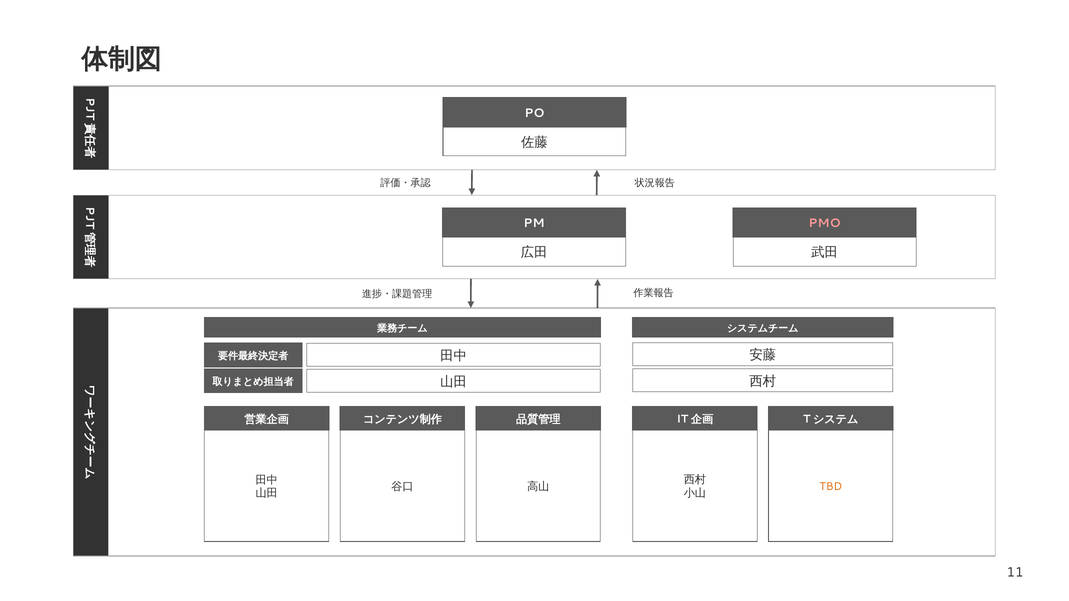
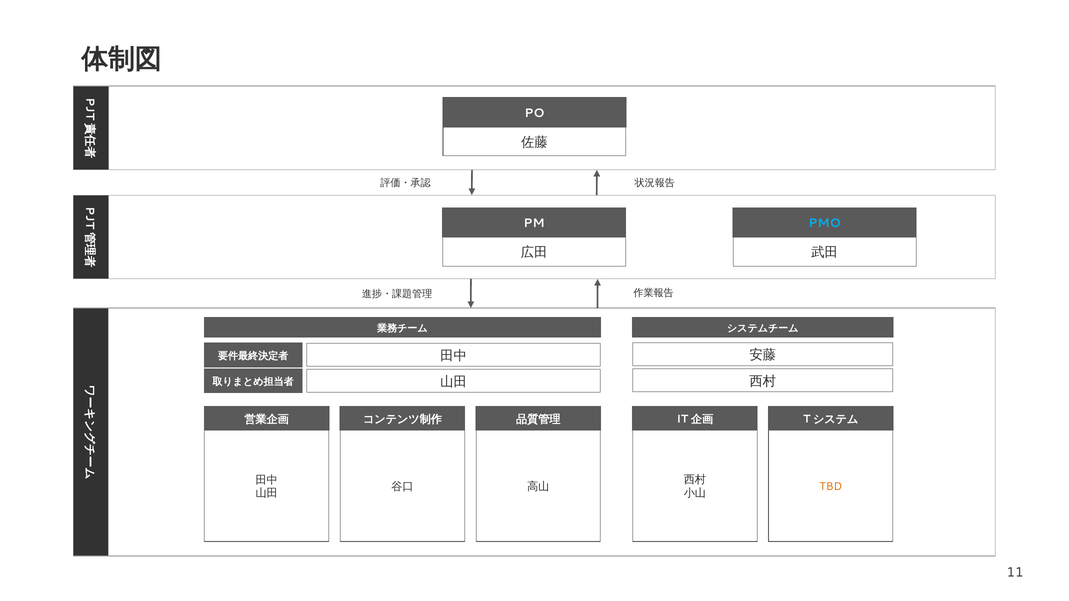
PMO colour: pink -> light blue (825, 223)
